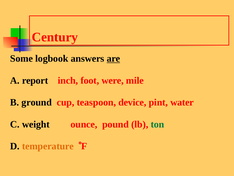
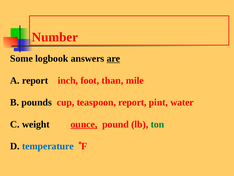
Century: Century -> Number (55, 37)
were: were -> than (113, 80)
ground: ground -> pounds (37, 102)
teaspoon device: device -> report (132, 102)
ounce underline: none -> present (84, 124)
temperature colour: orange -> blue (48, 146)
